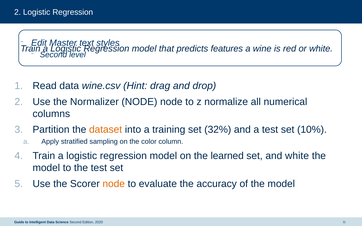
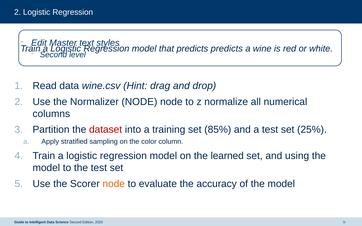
predicts features: features -> predicts (227, 49)
dataset colour: orange -> red (106, 130)
32%: 32% -> 85% (218, 130)
10%: 10% -> 25% (312, 130)
and white: white -> using (297, 156)
